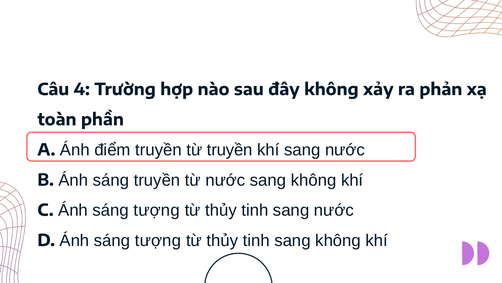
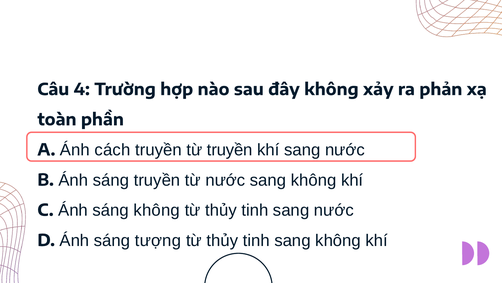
điểm: điểm -> cách (112, 150)
C Ánh sáng tượng: tượng -> không (157, 210)
